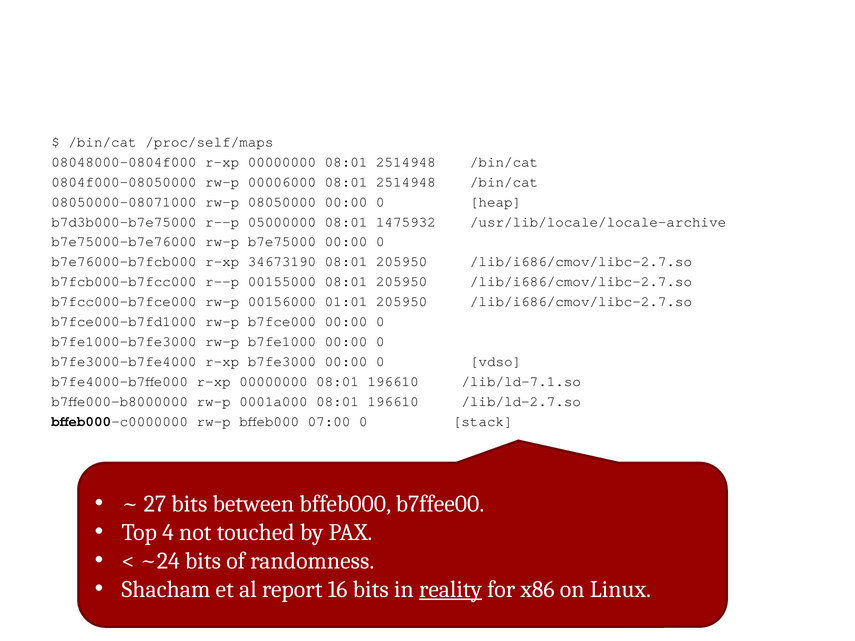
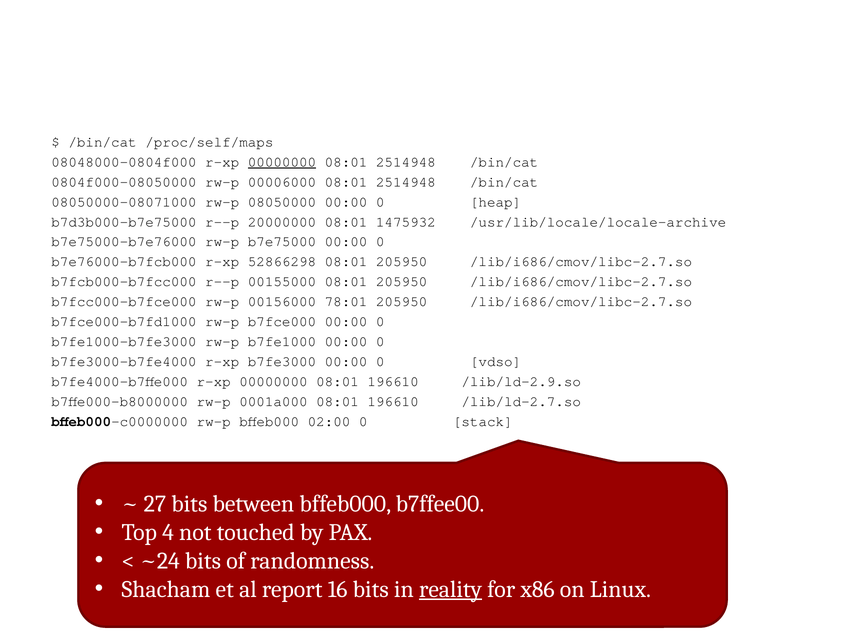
00000000 underline: none -> present (282, 162)
05000000: 05000000 -> 20000000 (282, 222)
34673190: 34673190 -> 52866298 (282, 262)
01:01: 01:01 -> 78:01 (346, 302)
/lib/ld-7.1.so: /lib/ld-7.1.so -> /lib/ld-2.9.so (521, 382)
07:00: 07:00 -> 02:00 (329, 422)
